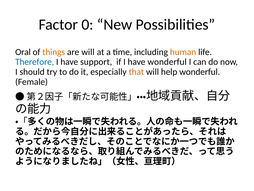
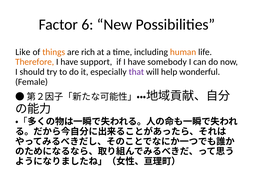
0: 0 -> 6 (87, 25)
Oral: Oral -> Like (23, 52)
are will: will -> rich (88, 52)
Therefore colour: blue -> orange (35, 62)
have wonderful: wonderful -> somebody (167, 62)
that colour: orange -> purple (136, 72)
